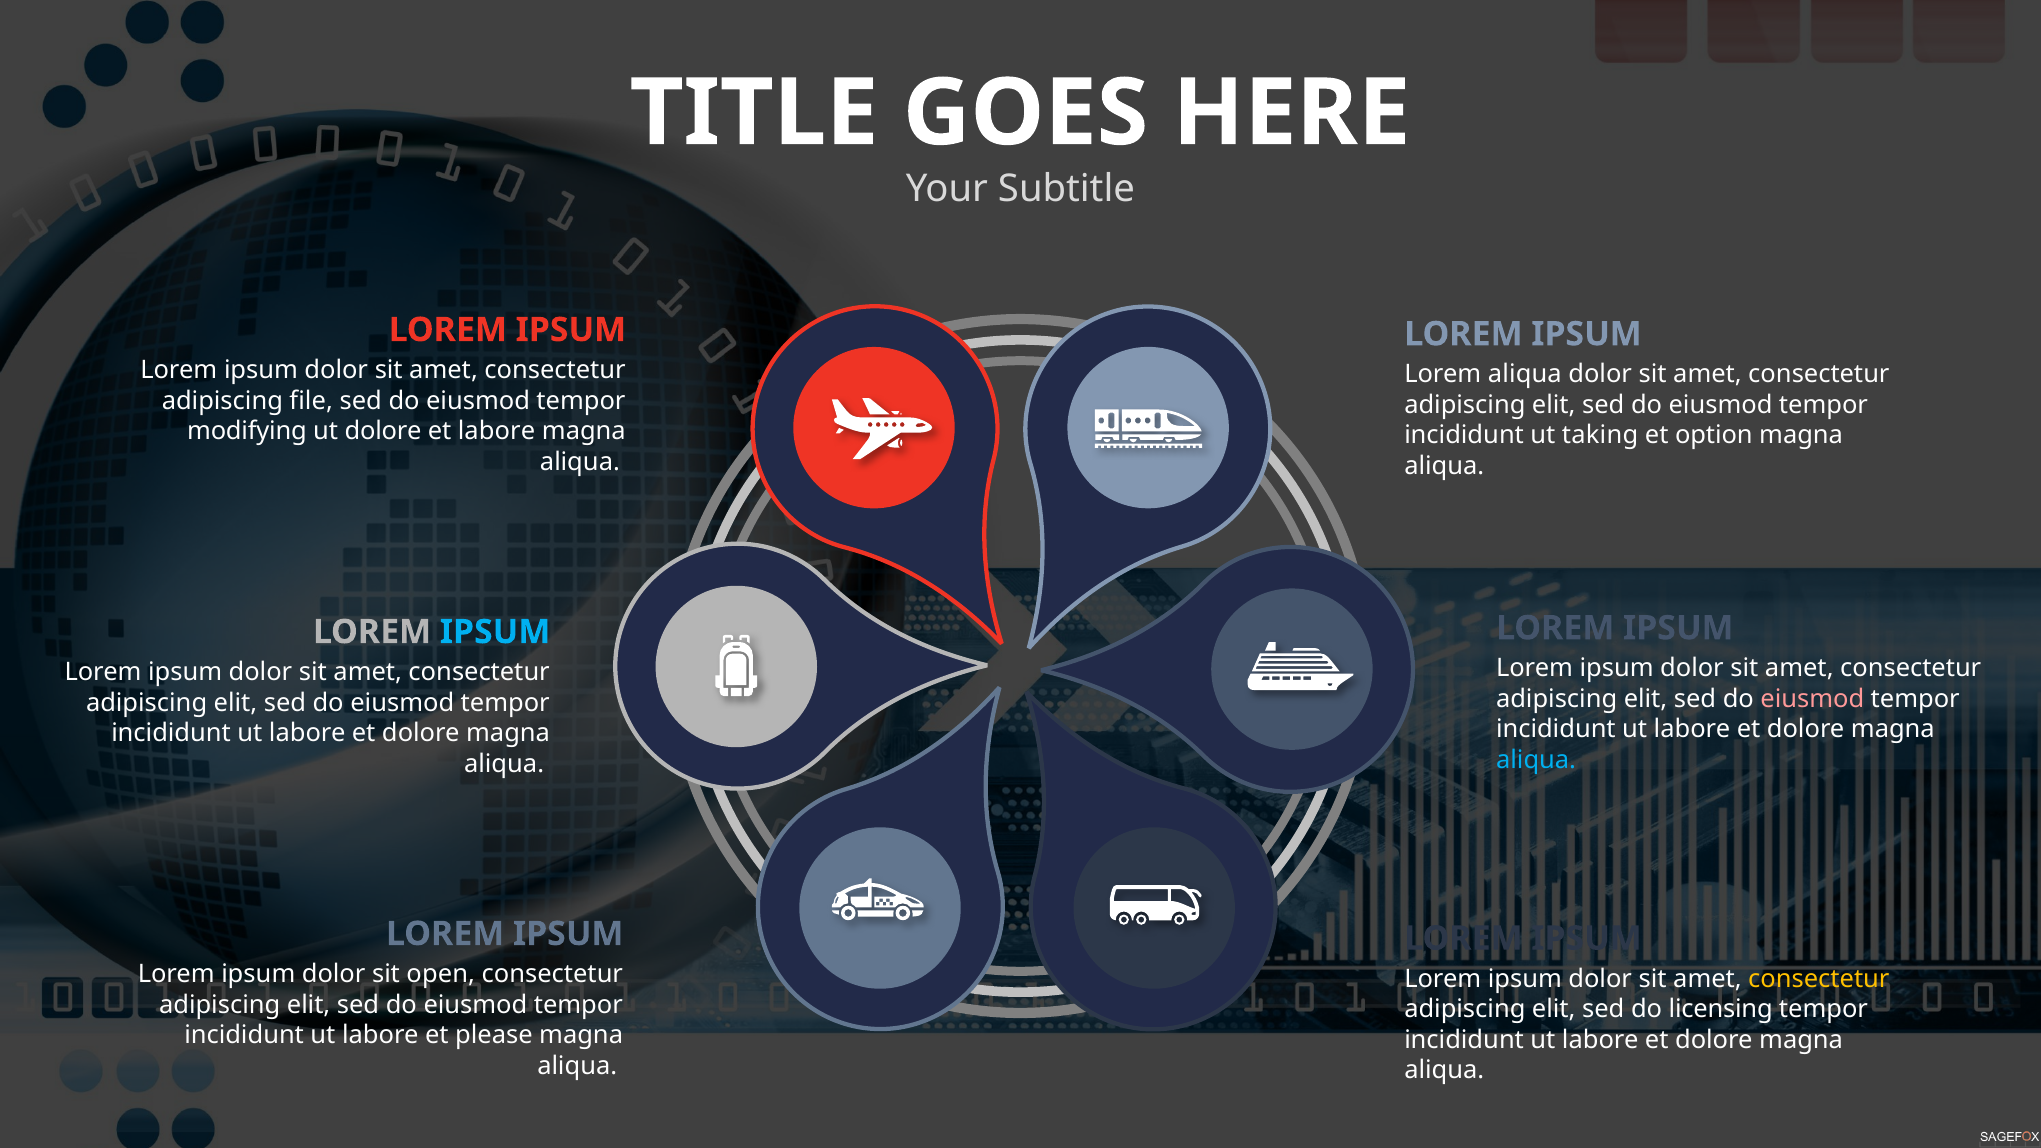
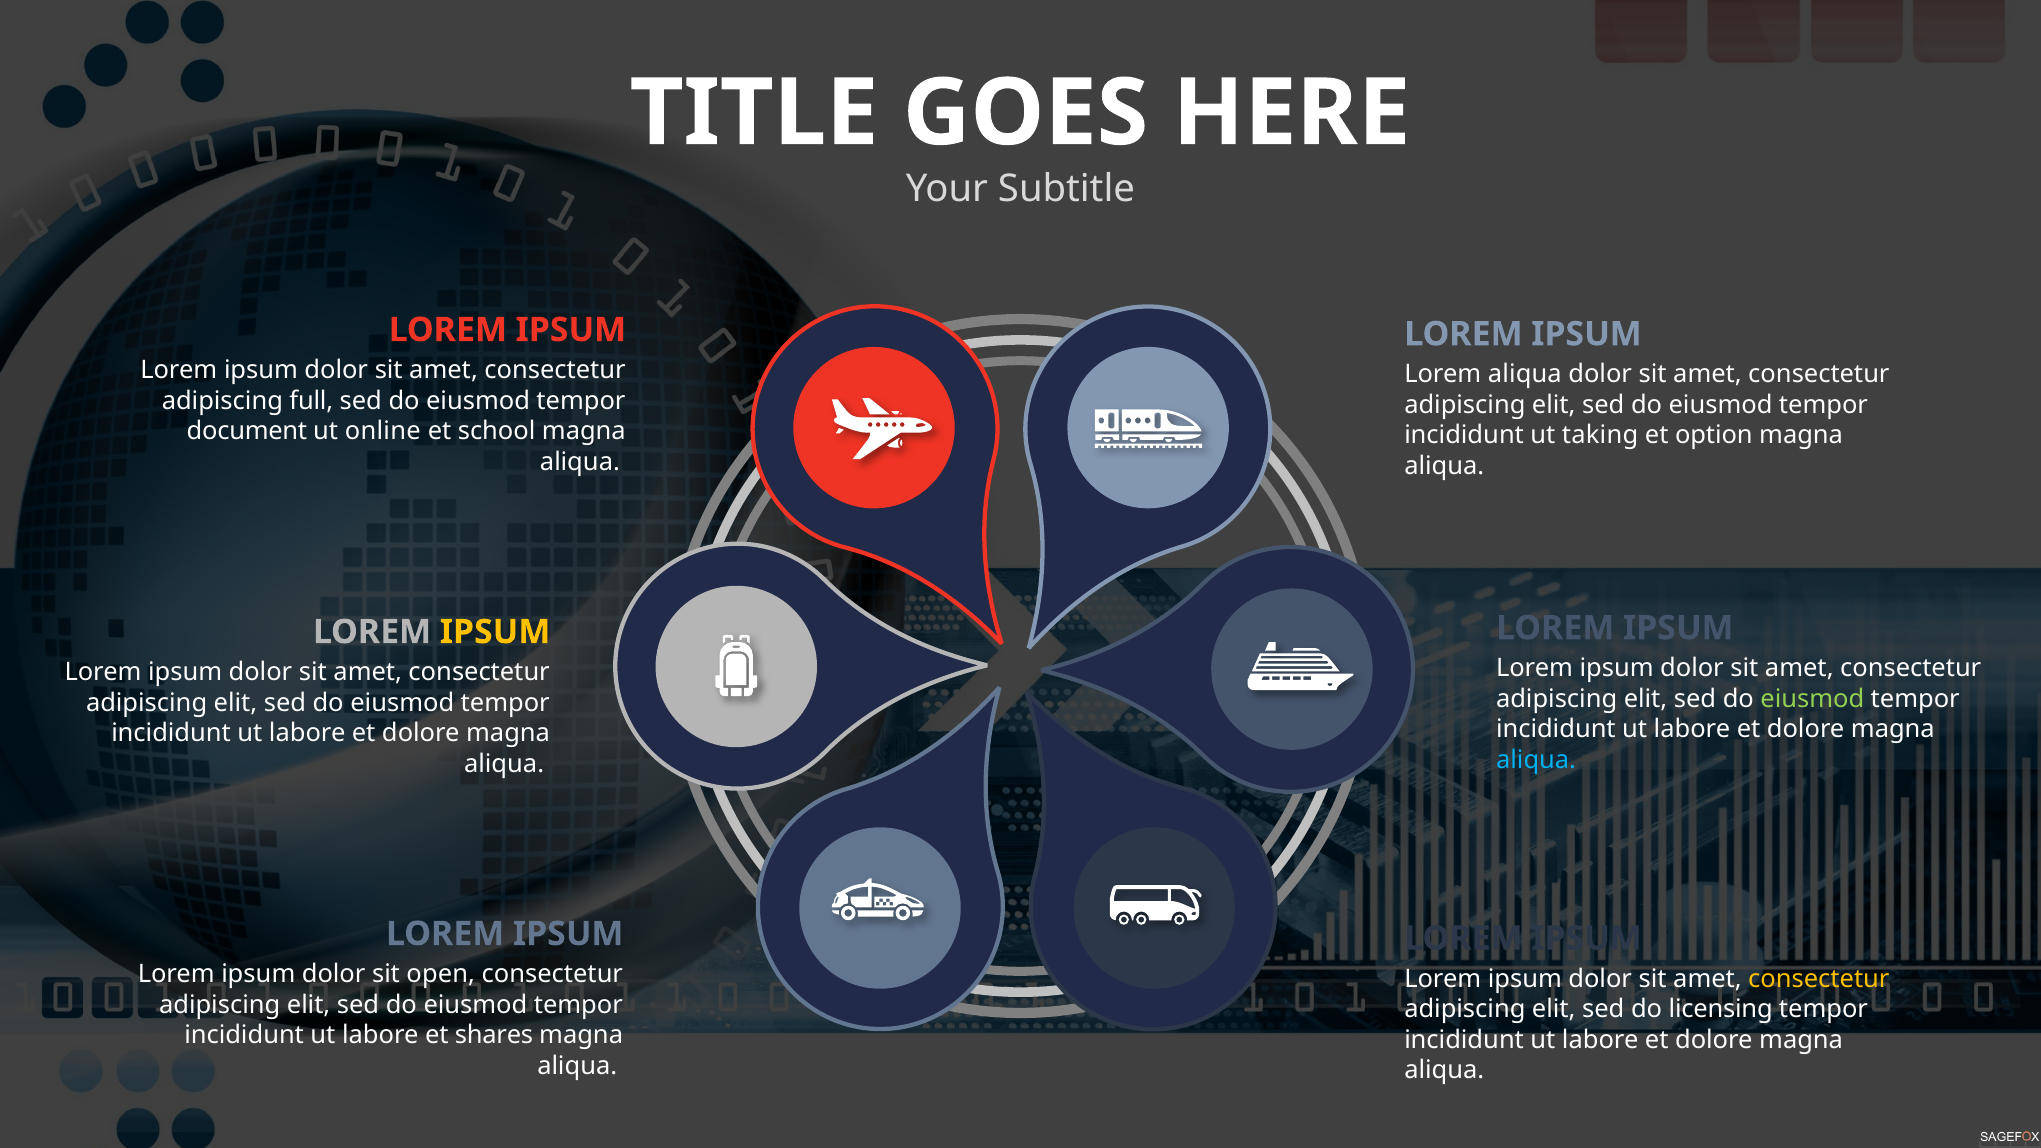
file: file -> full (311, 401)
modifying: modifying -> document (247, 431)
ut dolore: dolore -> online (383, 431)
et labore: labore -> school (497, 431)
IPSUM colour: light blue -> yellow (495, 632)
eiusmod colour: pink -> light green (1812, 699)
please: please -> shares (494, 1035)
